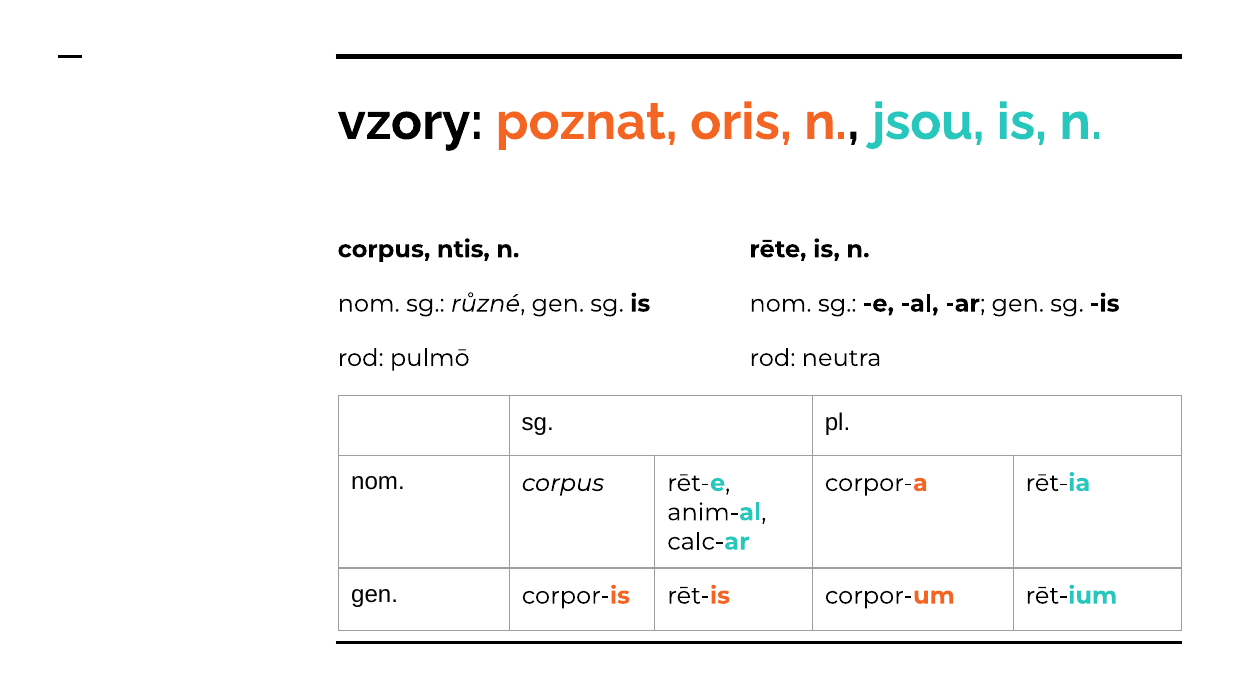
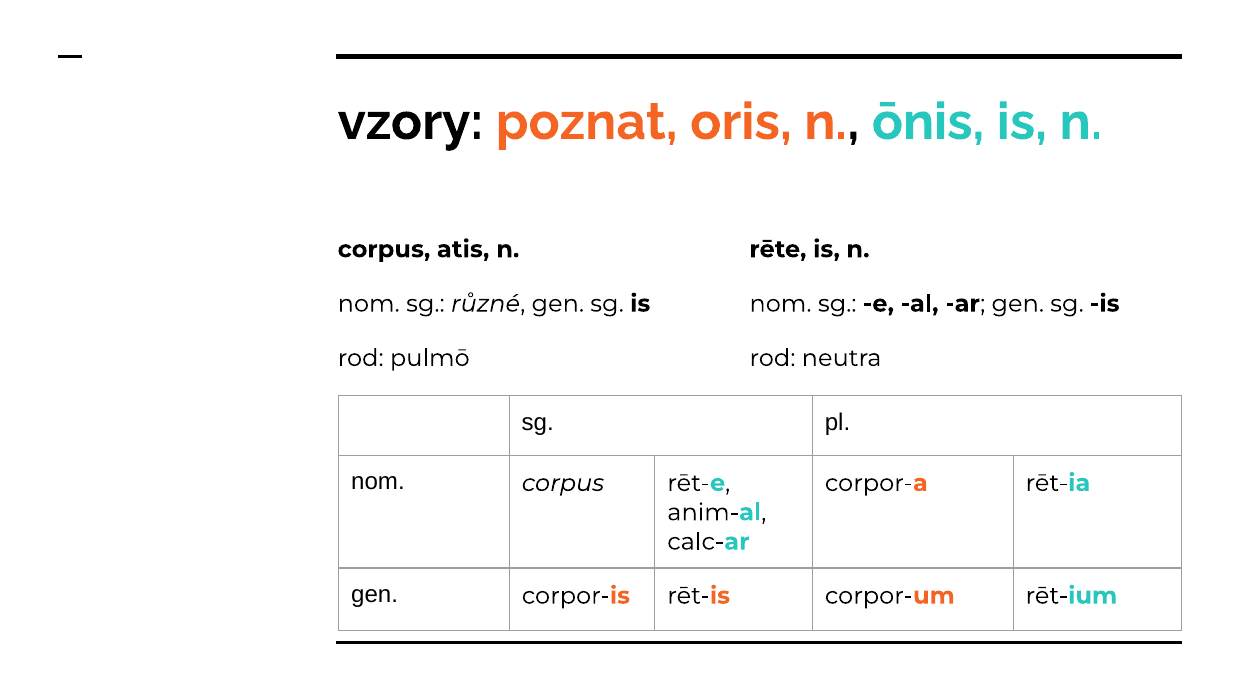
jsou: jsou -> ōnis (928, 122)
ntis: ntis -> atis (463, 249)
